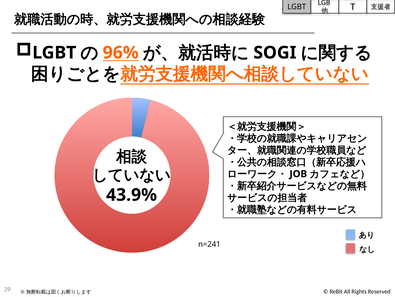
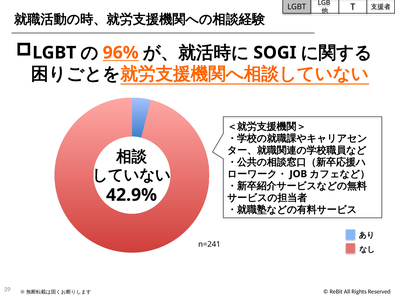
43.9%: 43.9% -> 42.9% (132, 194)
